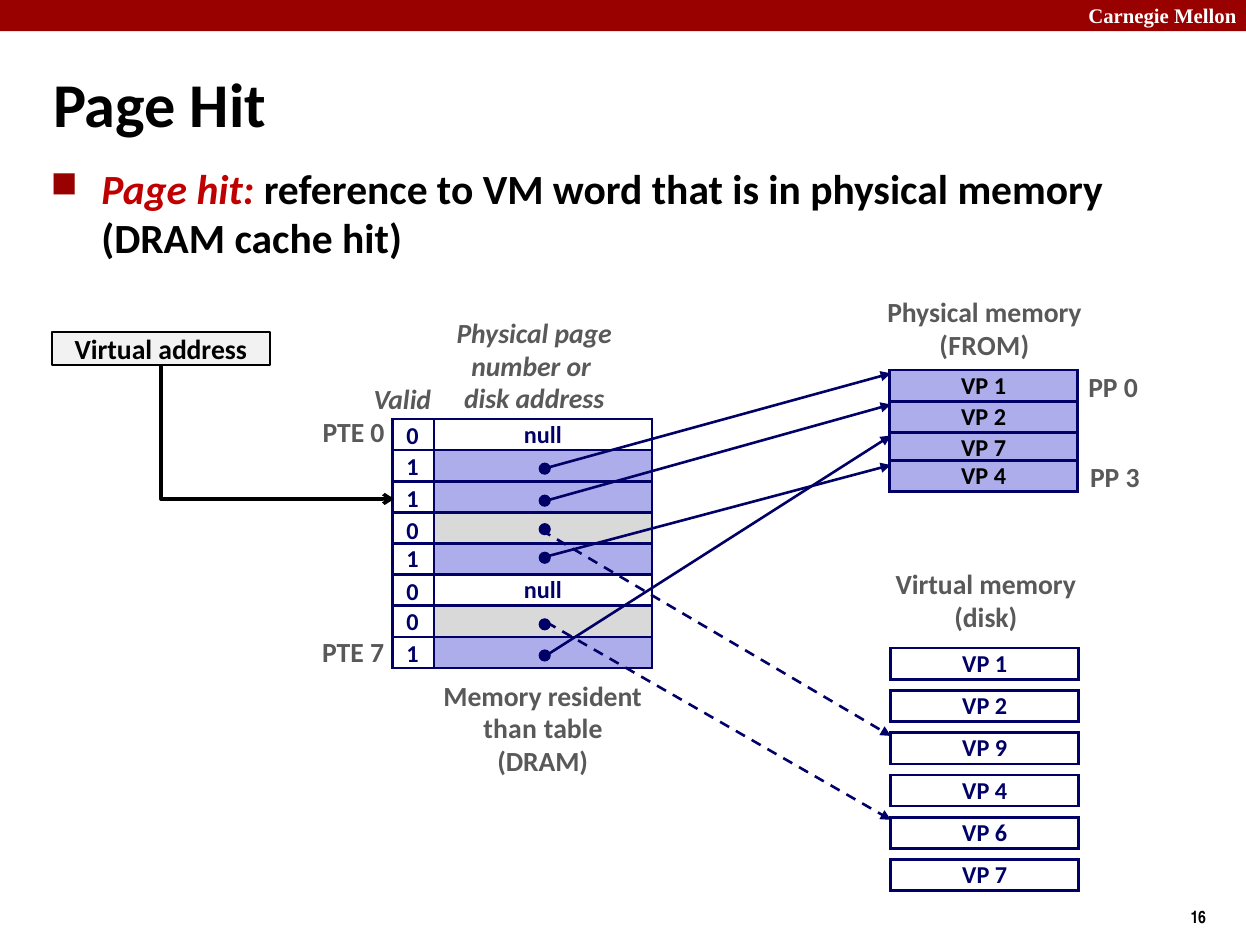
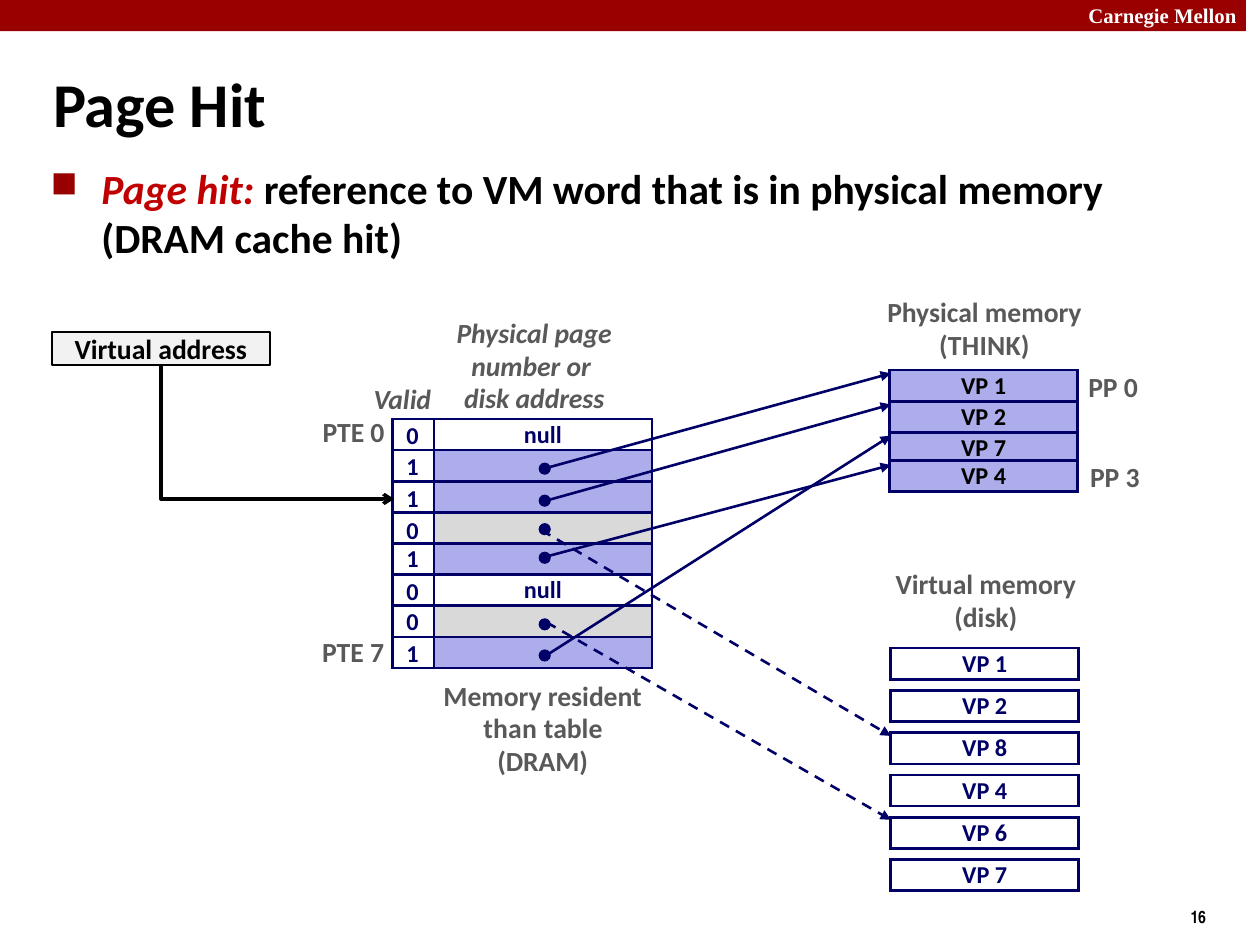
FROM: FROM -> THINK (984, 347)
9: 9 -> 8 (1001, 749)
